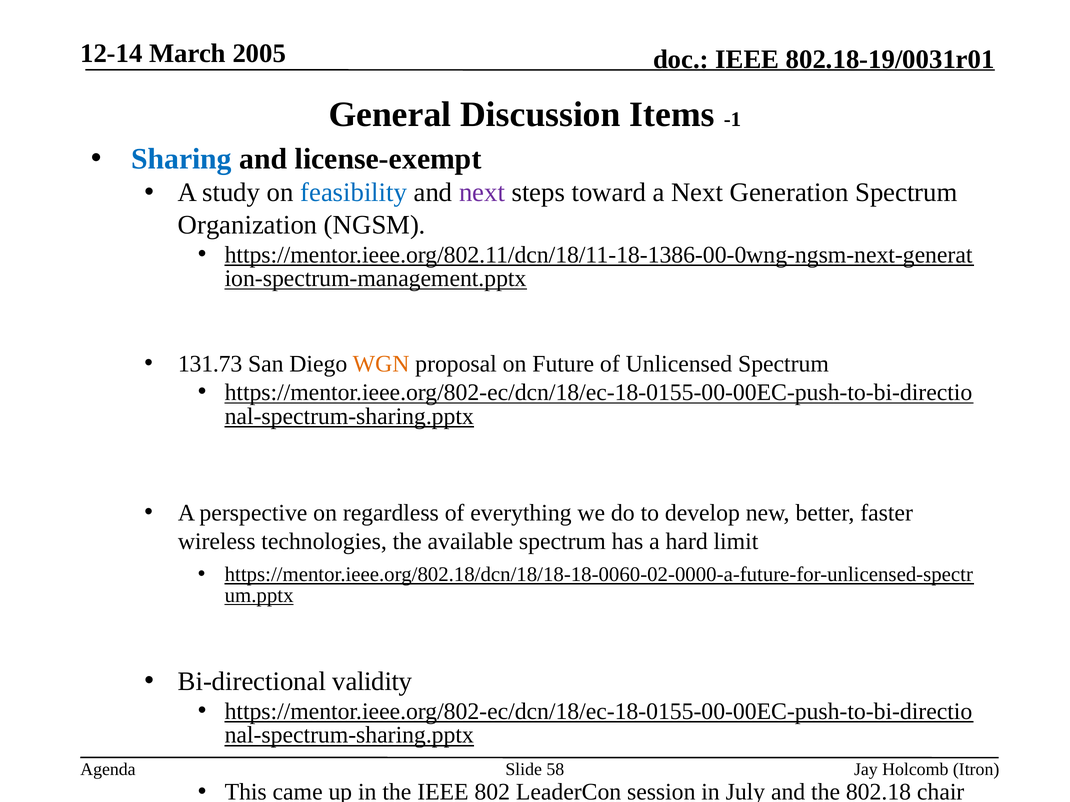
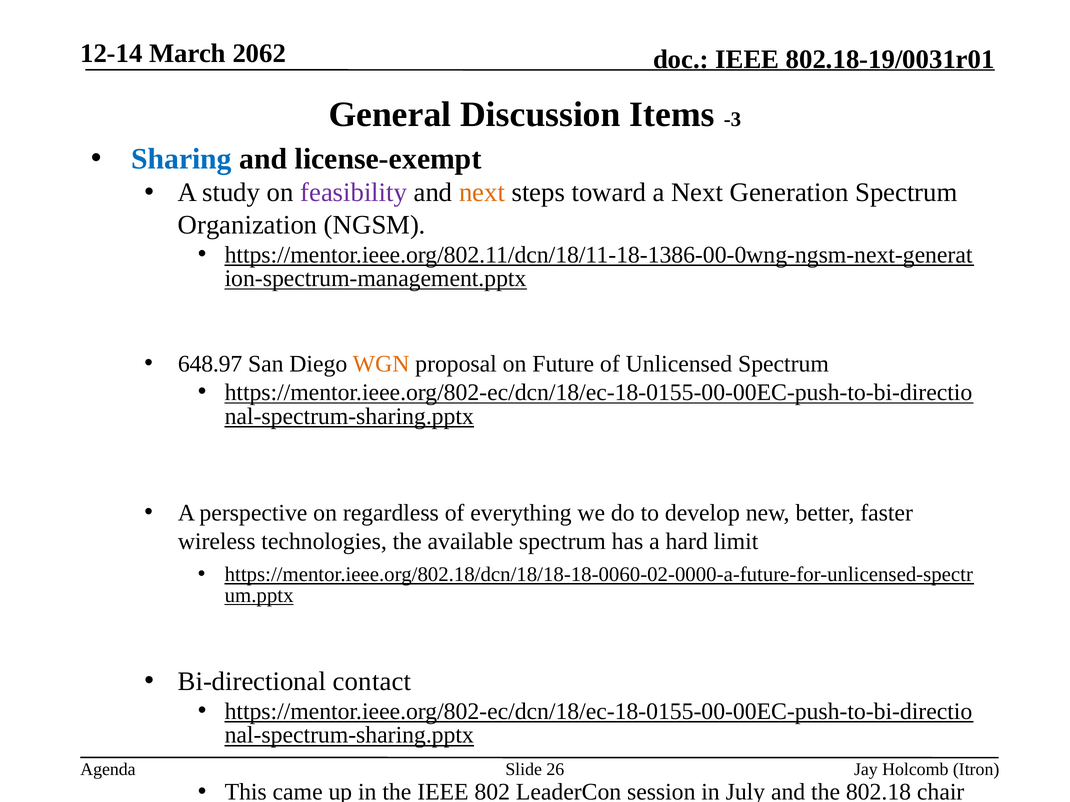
2005: 2005 -> 2062 (259, 53)
-1: -1 -> -3 (732, 120)
feasibility colour: blue -> purple (354, 193)
next colour: purple -> orange (482, 193)
131.73: 131.73 -> 648.97 (210, 364)
validity: validity -> contact (372, 682)
58: 58 -> 26 (555, 770)
